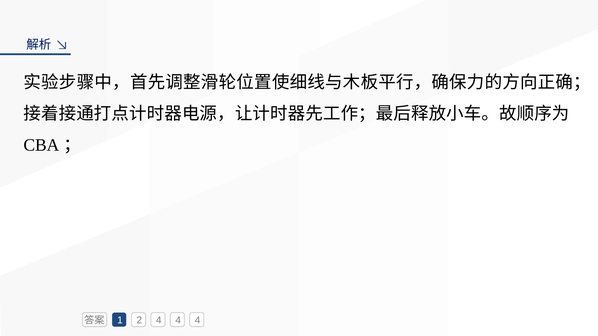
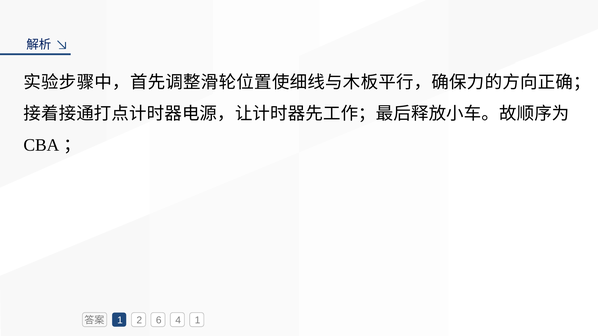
2 4: 4 -> 6 (159, 321)
4: 4 -> 1 (198, 321)
